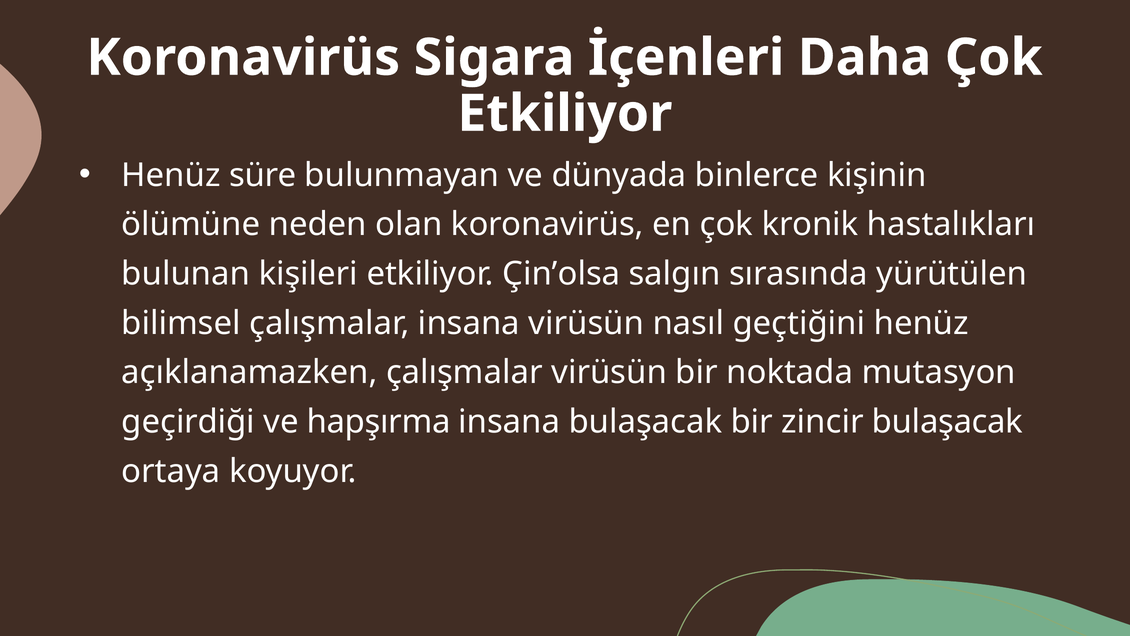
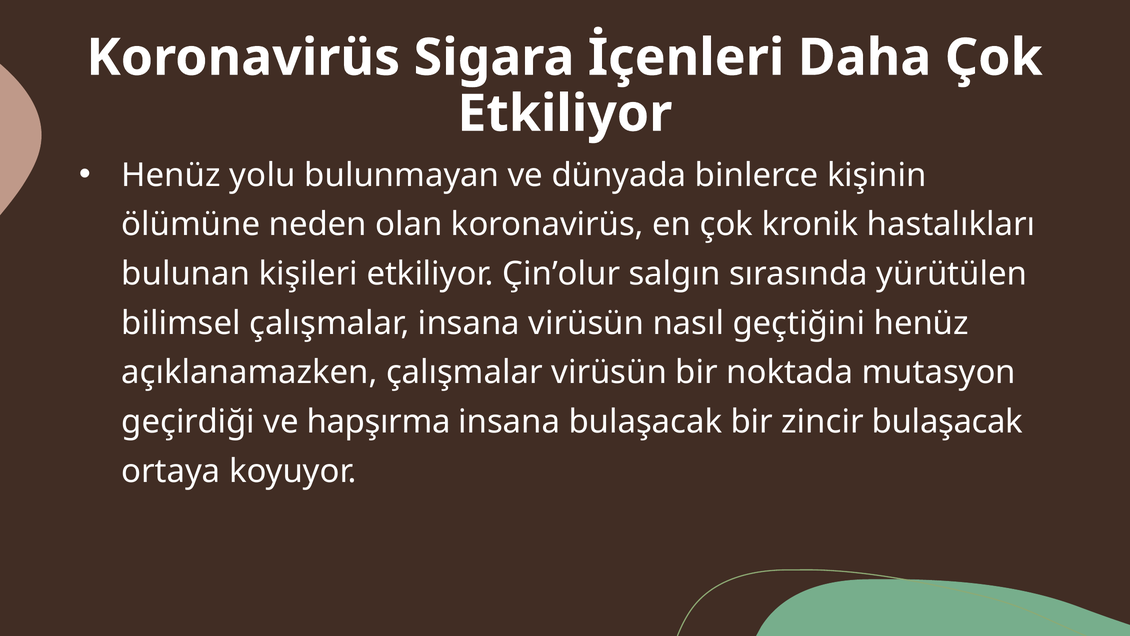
süre: süre -> yolu (262, 175)
Çin’olsa: Çin’olsa -> Çin’olur (561, 274)
